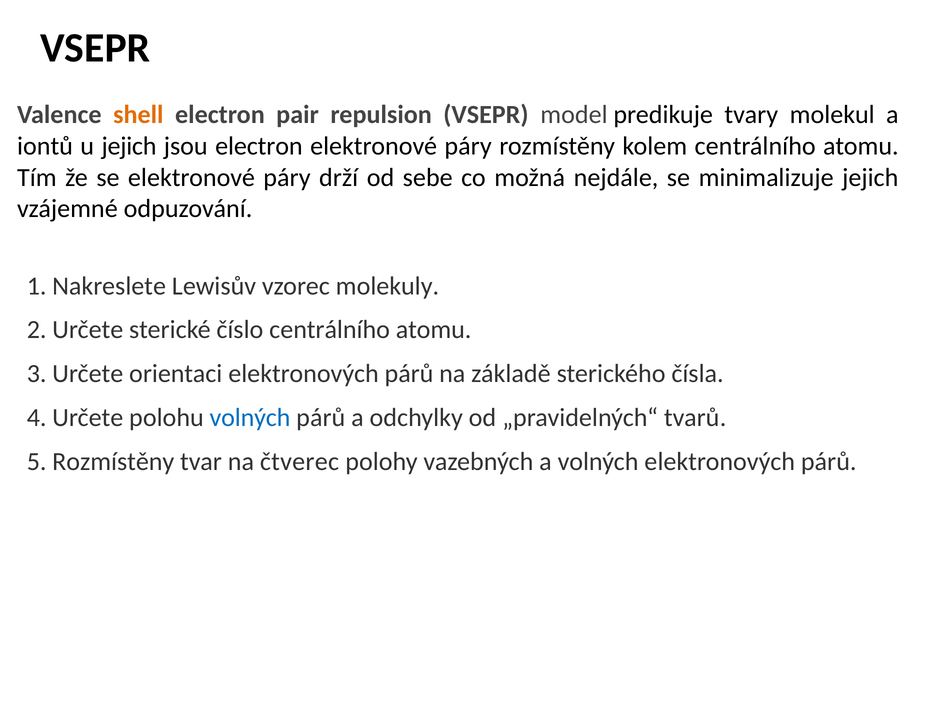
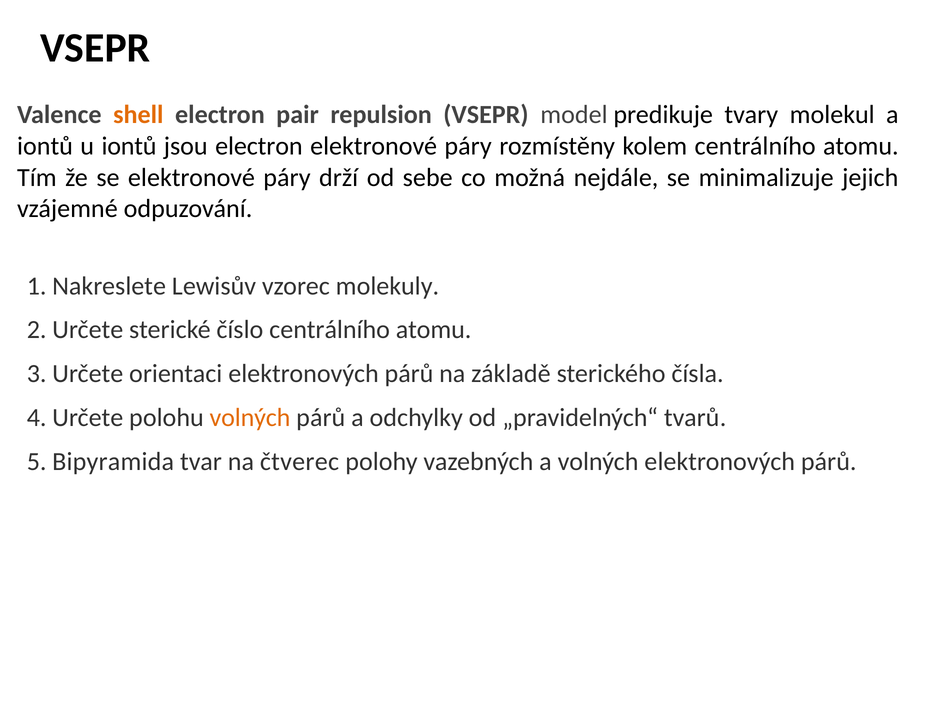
u jejich: jejich -> iontů (129, 146)
volných colour: blue -> orange (250, 417)
Rozmístěny: Rozmístěny -> Bipyramida (113, 461)
